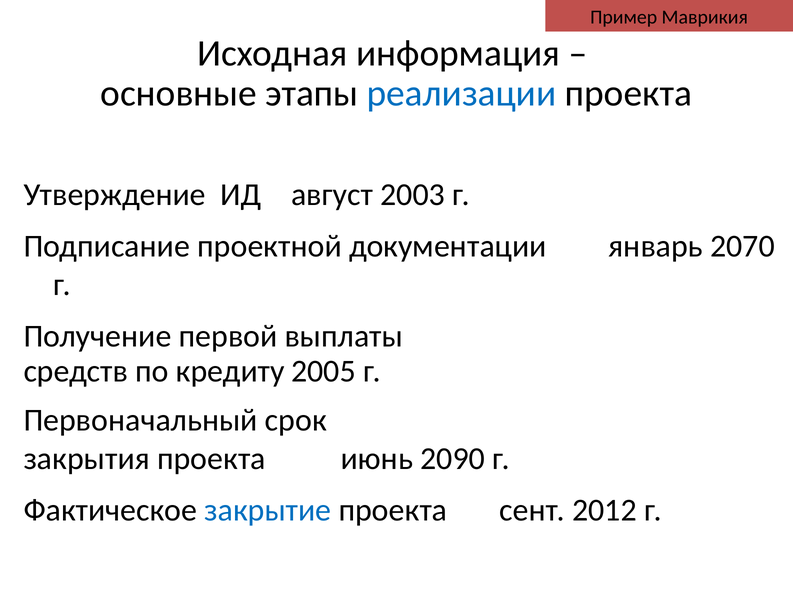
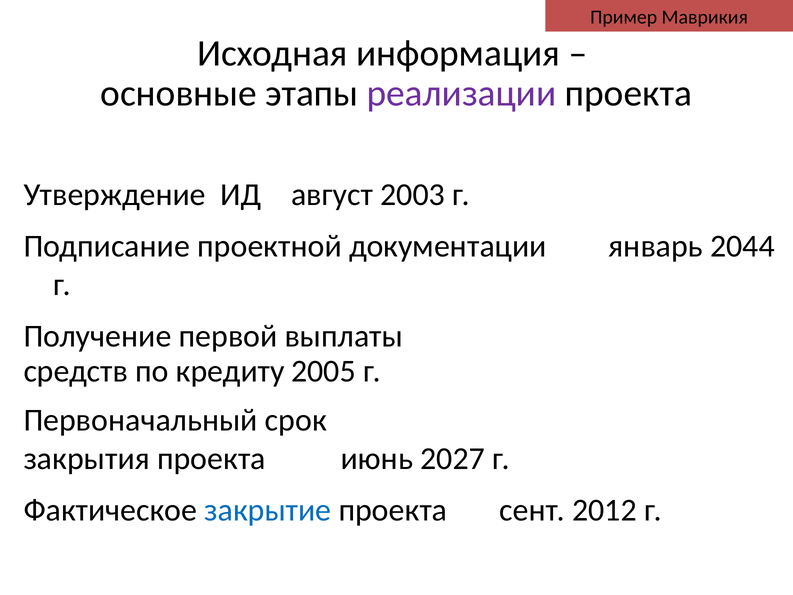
реализации colour: blue -> purple (462, 93)
2070: 2070 -> 2044 (742, 246)
2090: 2090 -> 2027 (453, 458)
